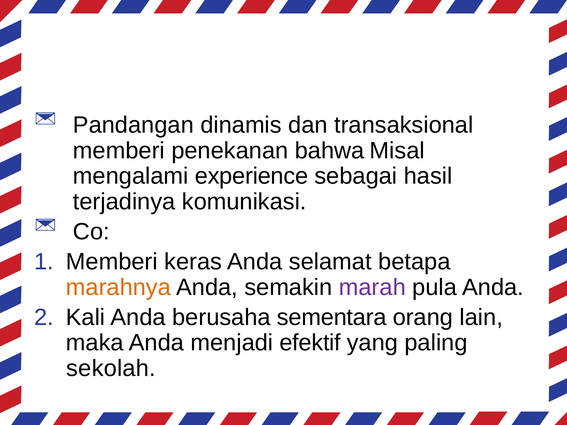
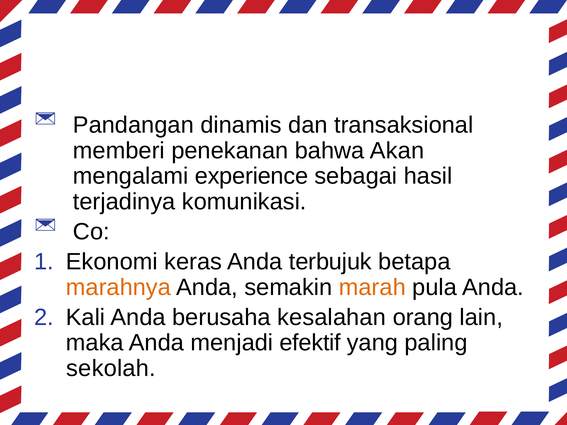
Misal: Misal -> Akan (397, 151)
Memberi: Memberi -> Ekonomi (112, 262)
selamat: selamat -> terbujuk (330, 262)
marah colour: purple -> orange (372, 287)
sementara: sementara -> kesalahan (332, 317)
